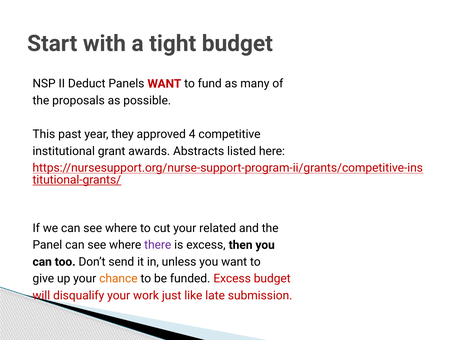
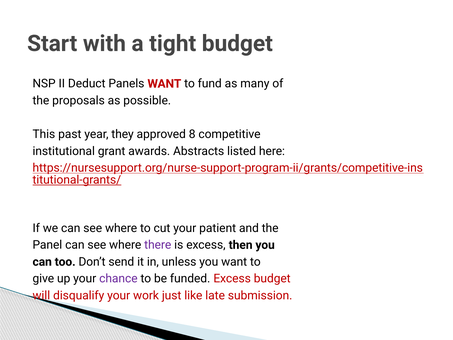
4: 4 -> 8 (192, 134)
related: related -> patient (218, 228)
chance colour: orange -> purple (118, 278)
